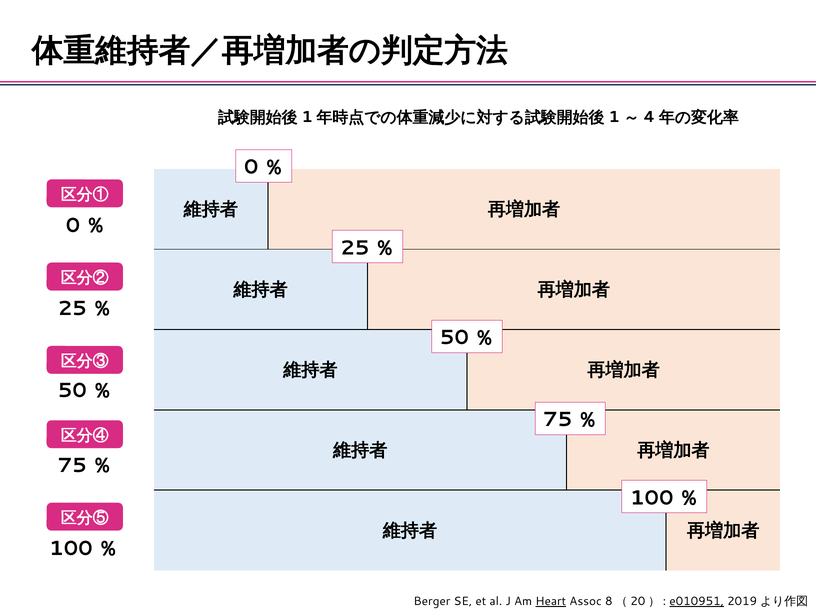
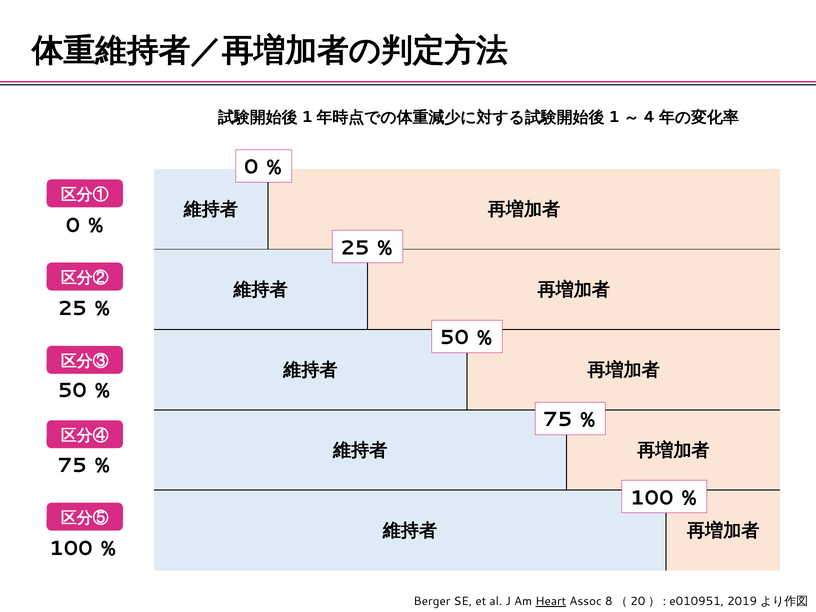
e010951 underline: present -> none (697, 601)
